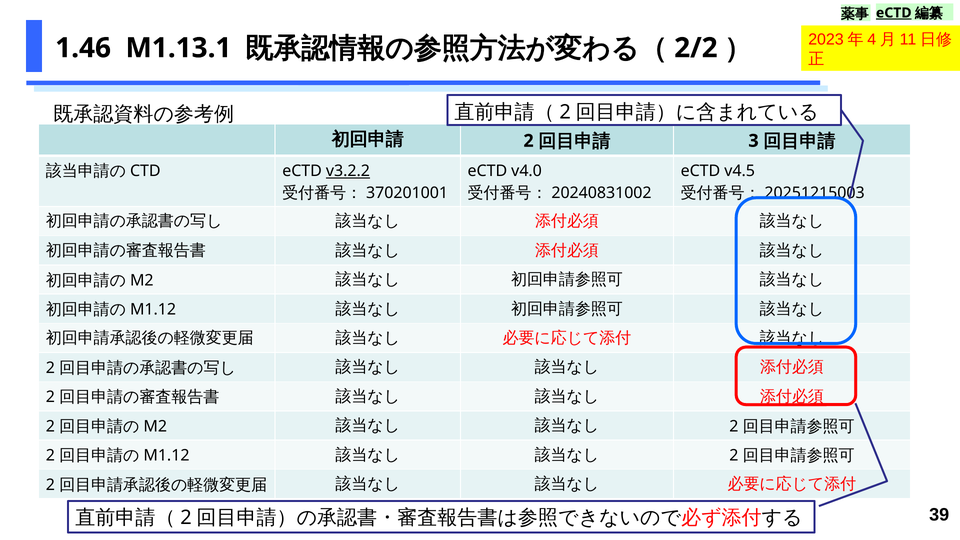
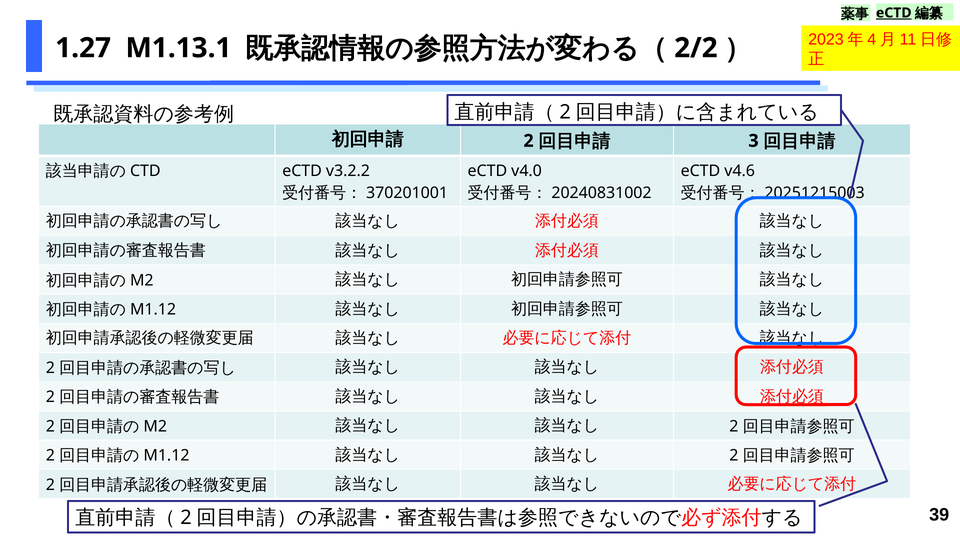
1.46: 1.46 -> 1.27 (83, 48)
v3.2.2 underline: present -> none (348, 171)
v4.5: v4.5 -> v4.6 (740, 171)
